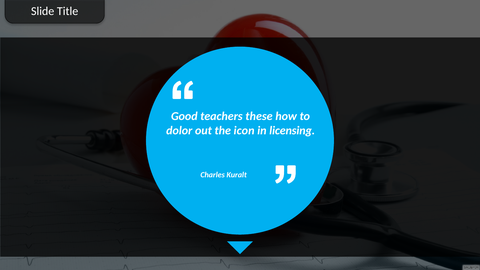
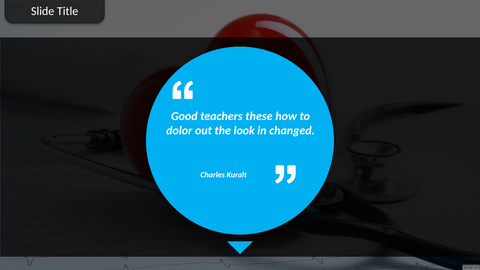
icon: icon -> look (244, 130)
licensing: licensing -> changed (292, 130)
